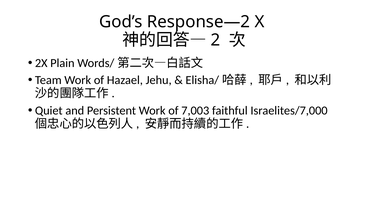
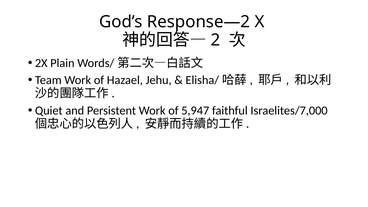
7,003: 7,003 -> 5,947 (195, 110)
